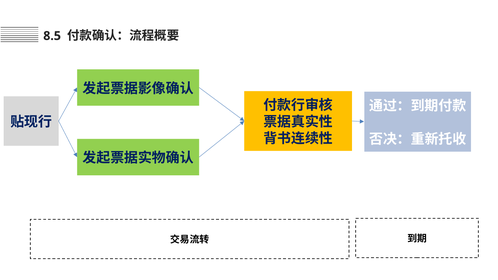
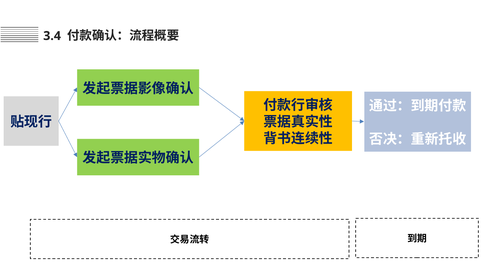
8.5: 8.5 -> 3.4 (52, 36)
